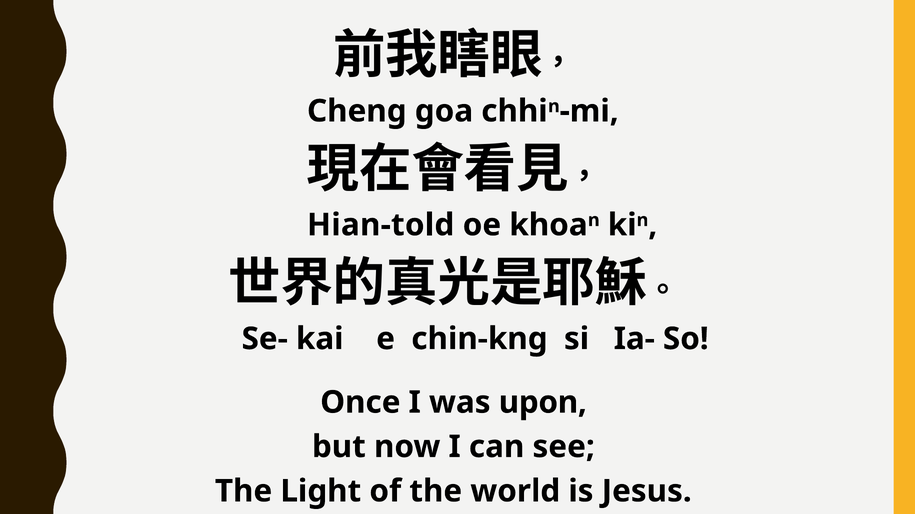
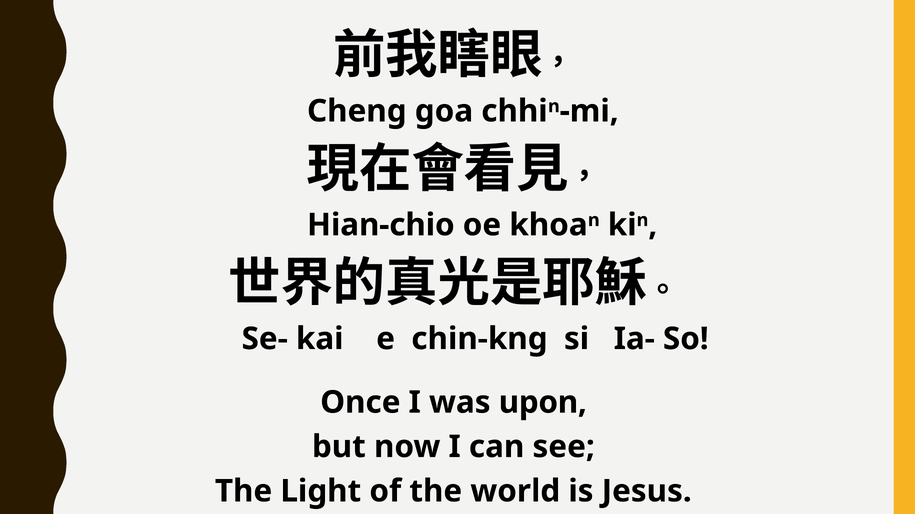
Hian-told: Hian-told -> Hian-chio (381, 225)
